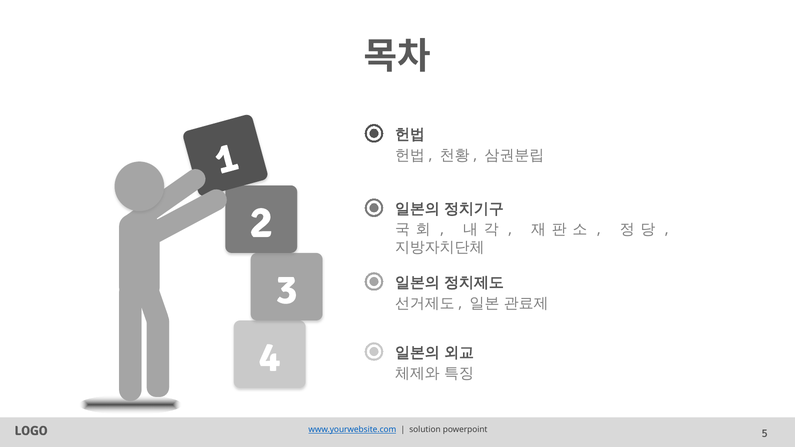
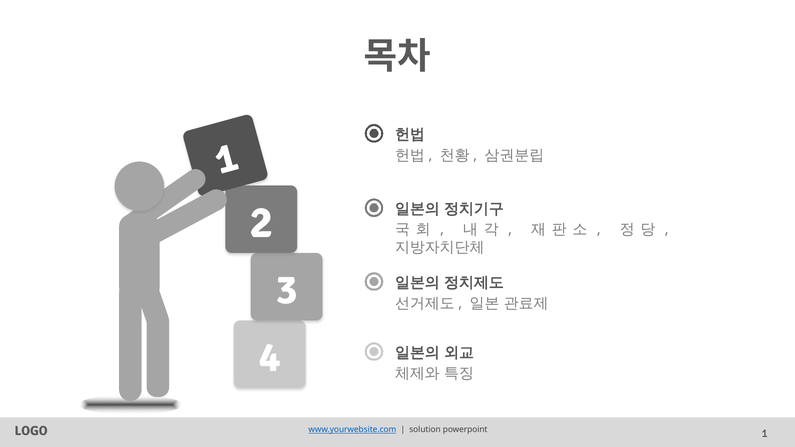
LOGO 5: 5 -> 1 (765, 433)
